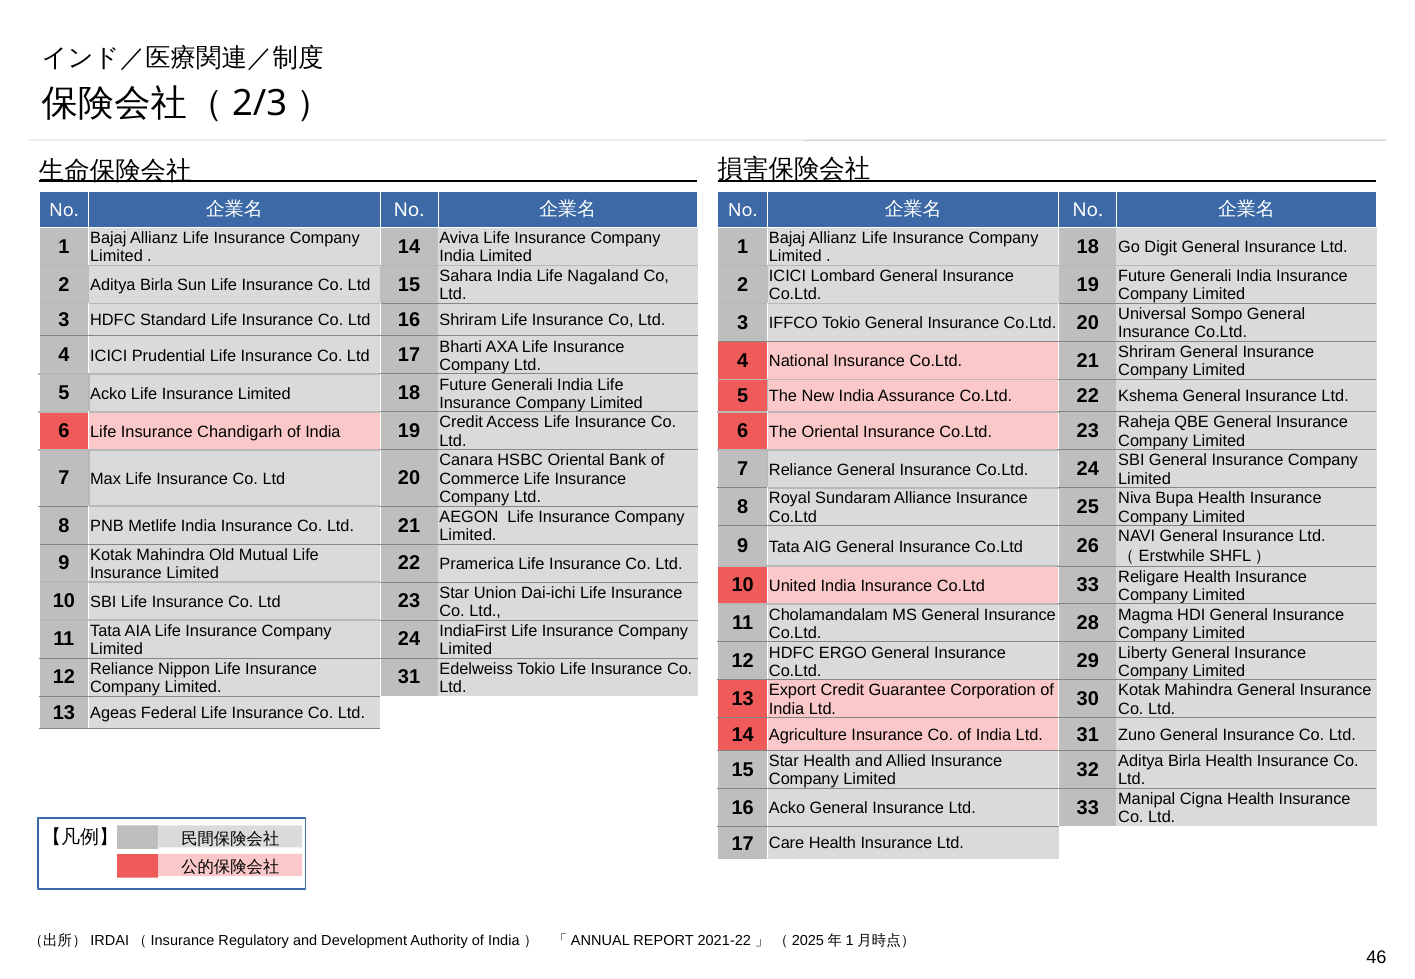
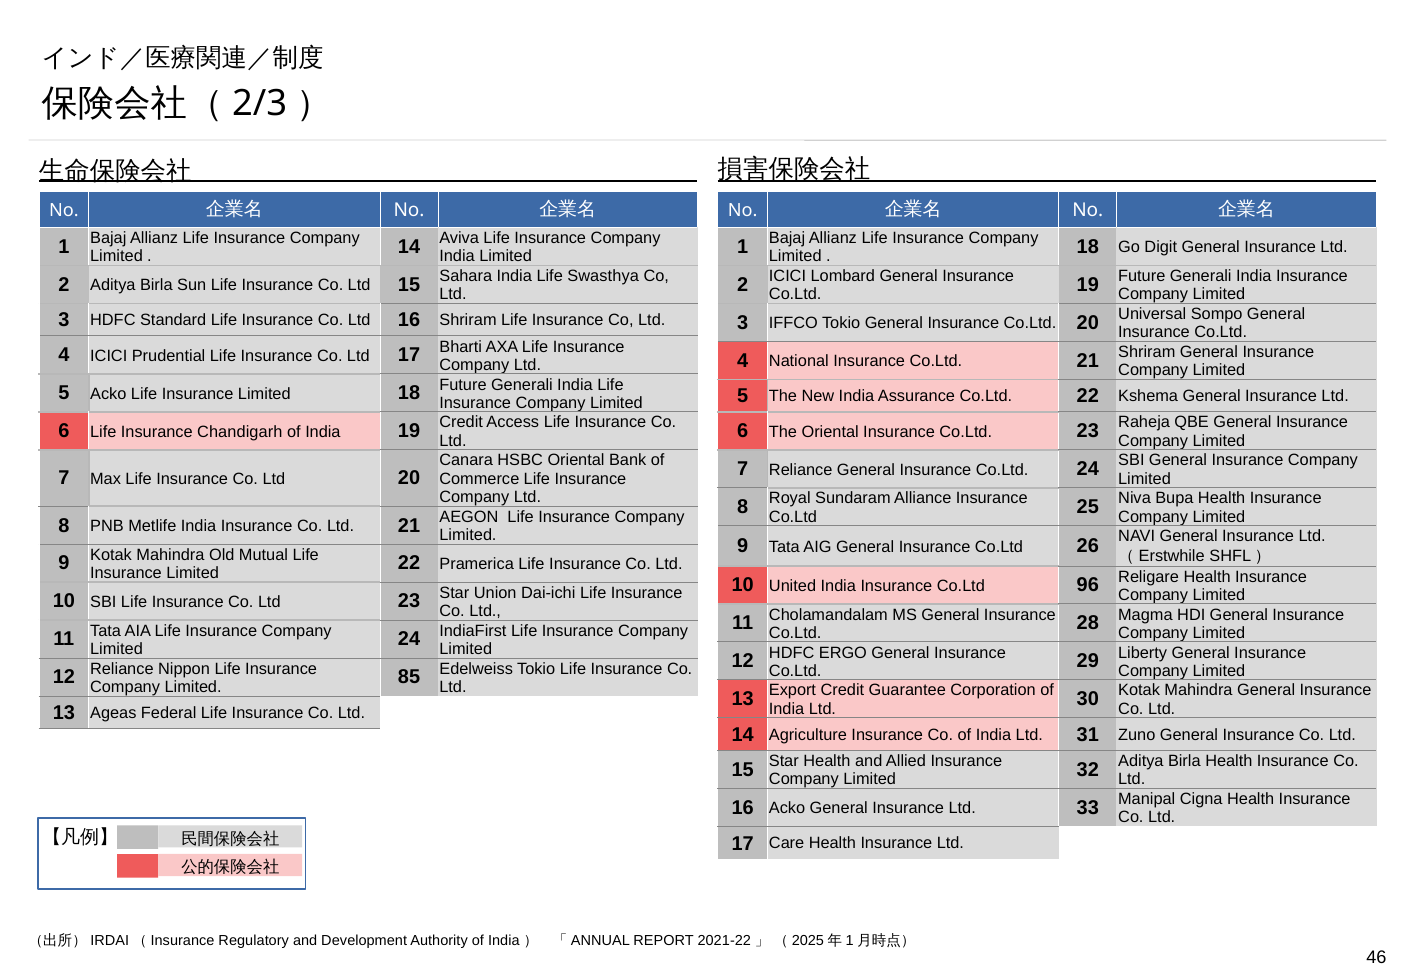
Nagaland: Nagaland -> Swasthya (603, 276)
Co.Ltd 33: 33 -> 96 (1088, 586)
Limited 31: 31 -> 85 (409, 678)
